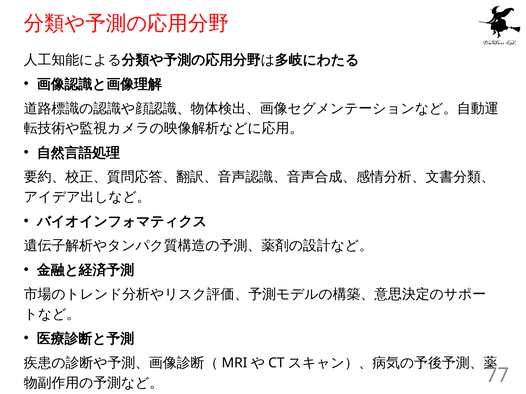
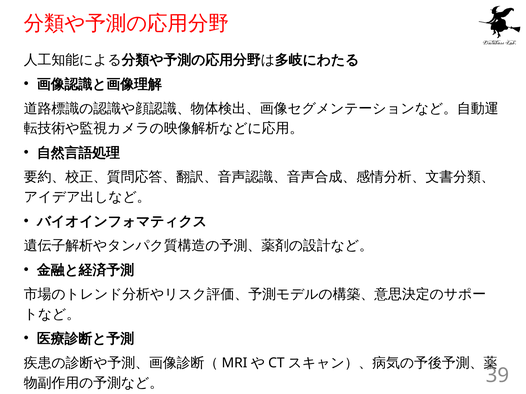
77: 77 -> 39 (498, 376)
